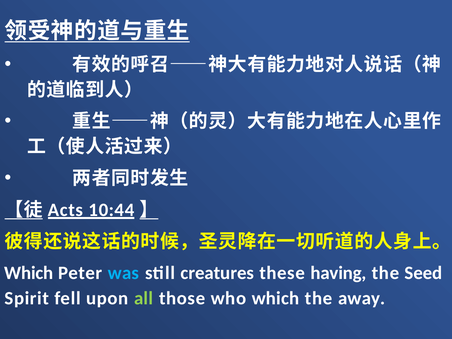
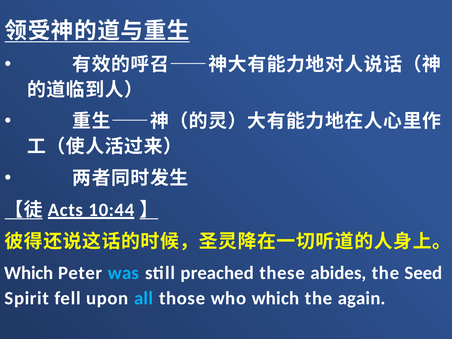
creatures: creatures -> preached (217, 273)
having: having -> abides (338, 273)
all colour: light green -> light blue (144, 298)
away: away -> again (362, 298)
